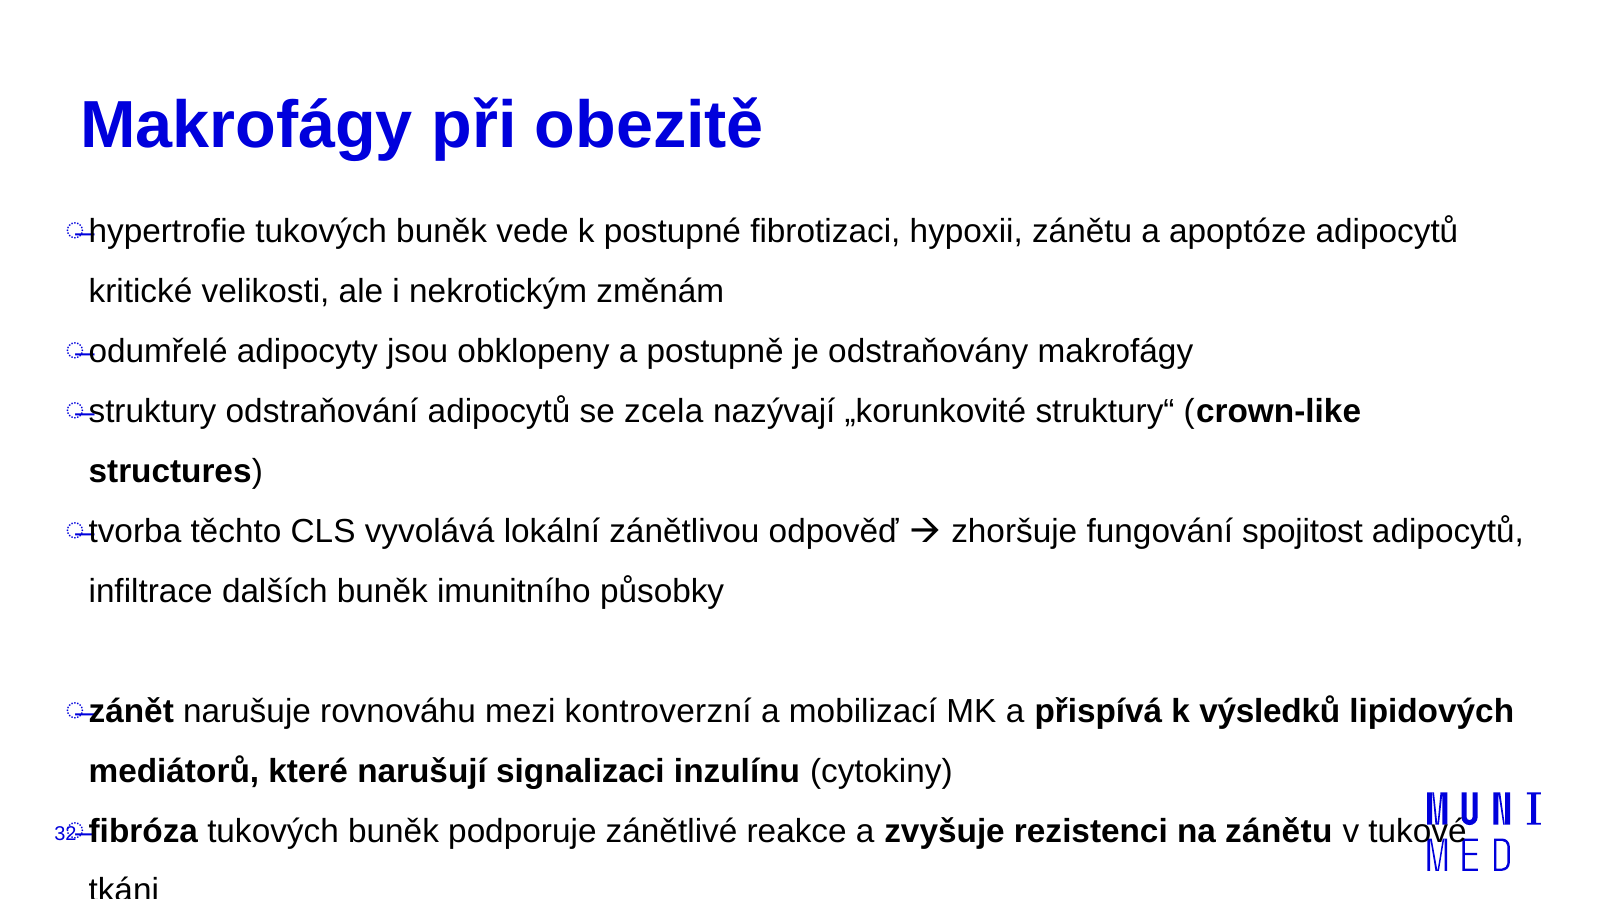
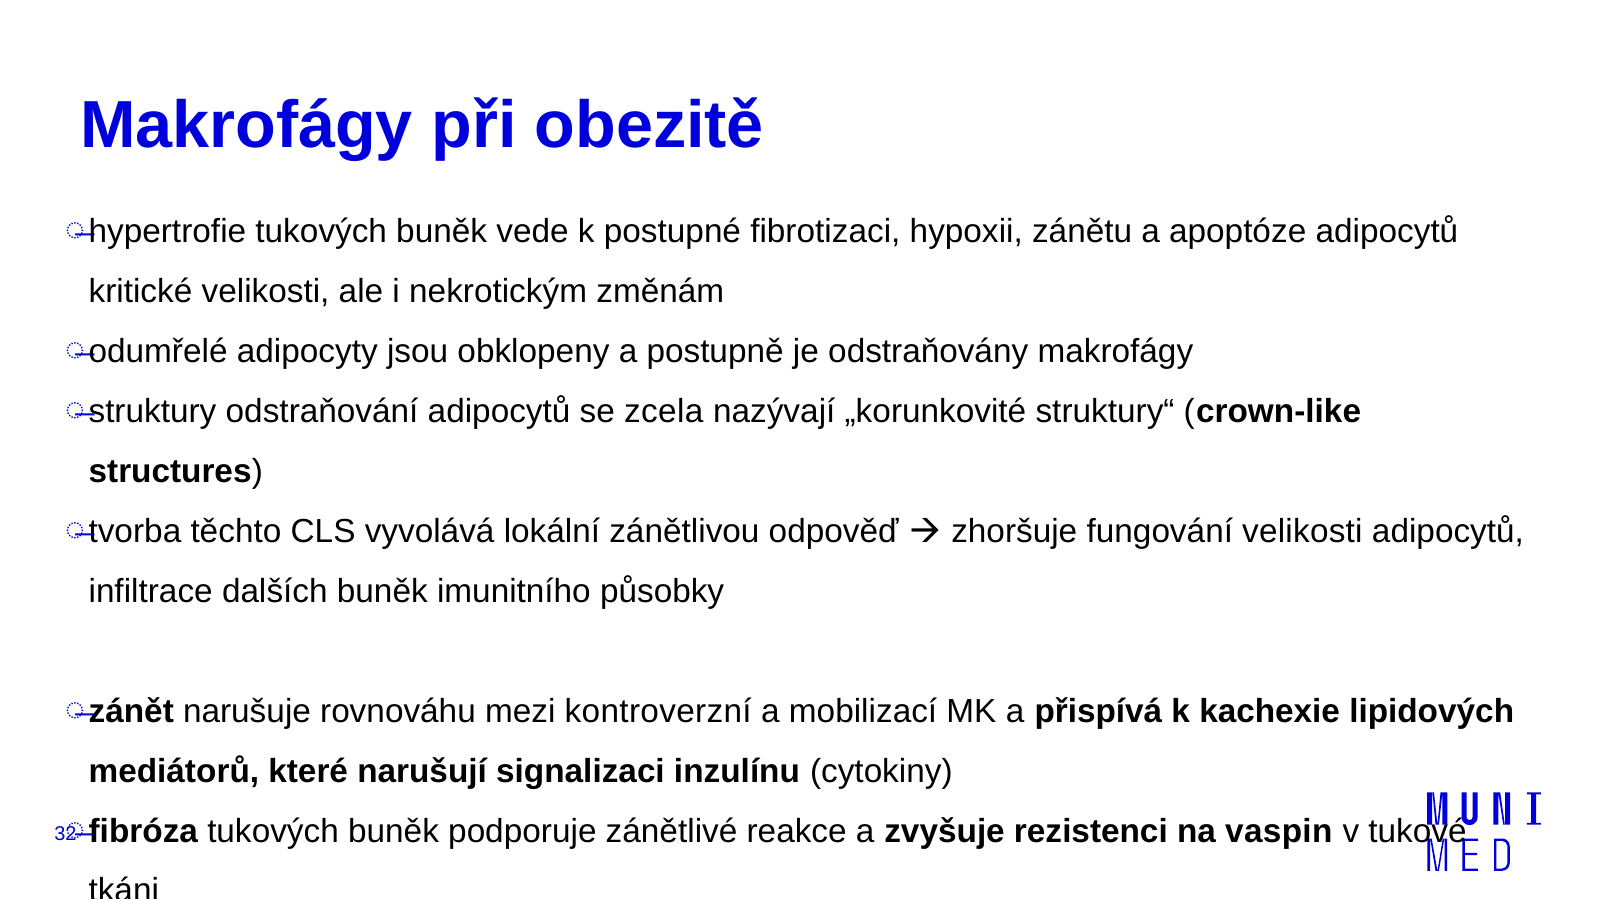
fungování spojitost: spojitost -> velikosti (1302, 532)
výsledků: výsledků -> kachexie (1270, 712)
na zánětu: zánětu -> vaspin (1279, 831)
